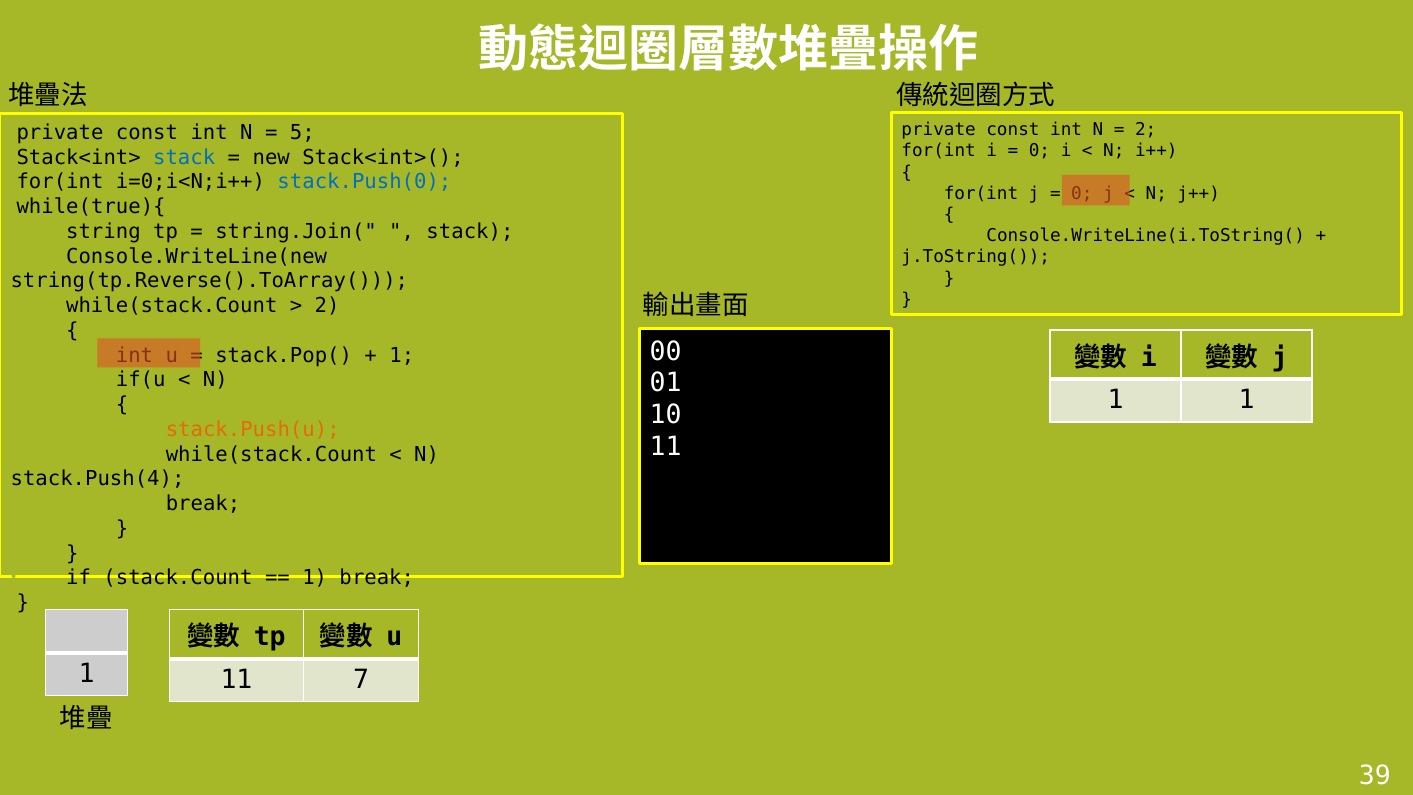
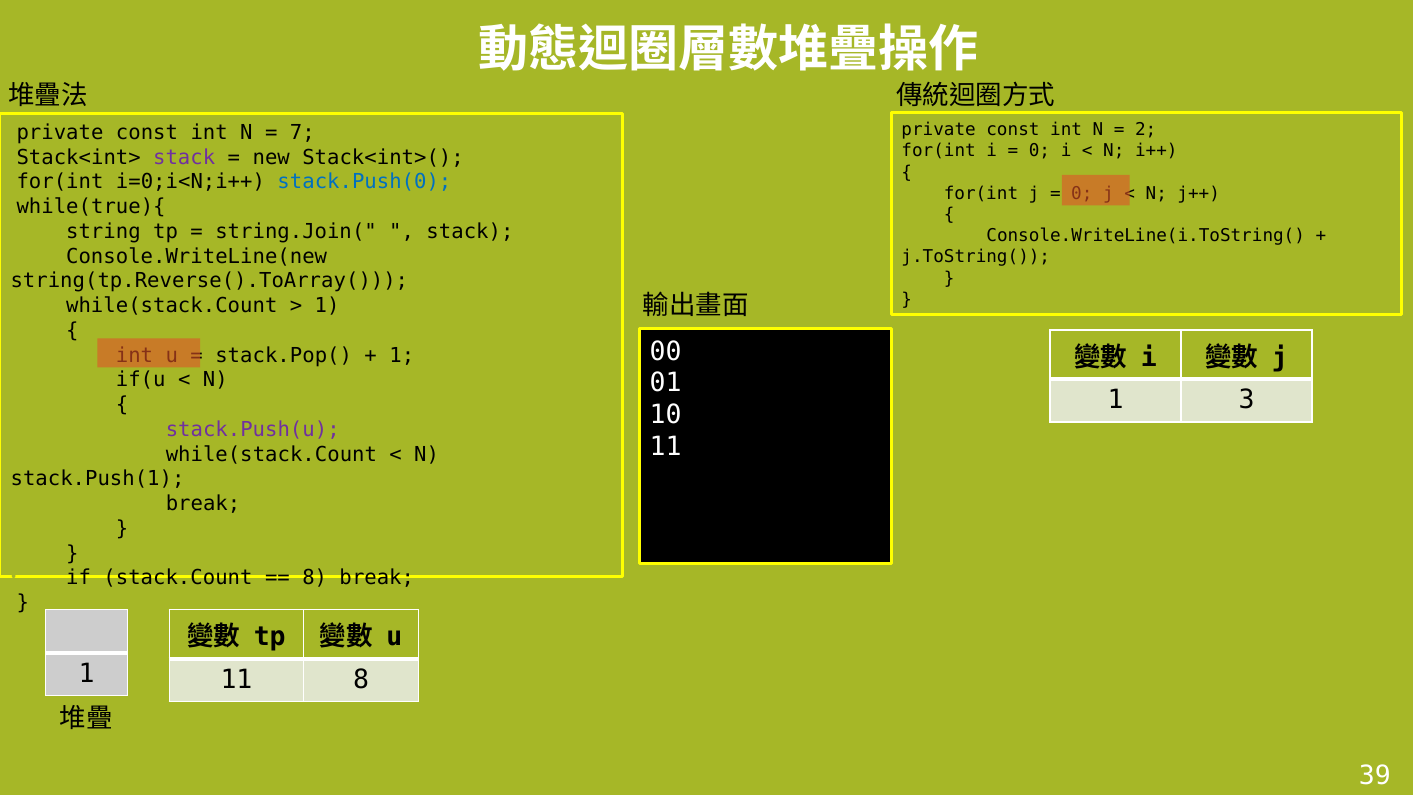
5: 5 -> 7 (302, 133)
stack colour: blue -> purple (184, 157)
2: 2 -> 1 (327, 306)
1 1: 1 -> 3 (1247, 400)
stack.Push(u colour: orange -> purple (253, 430)
stack.Push(4: stack.Push(4 -> stack.Push(1 (98, 479)
1: 1 -> 8 (315, 578)
11 7: 7 -> 8 (361, 680)
